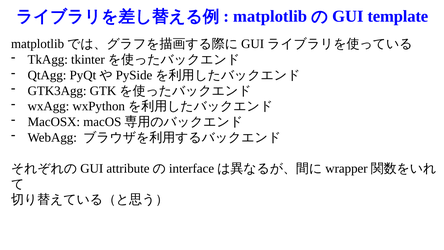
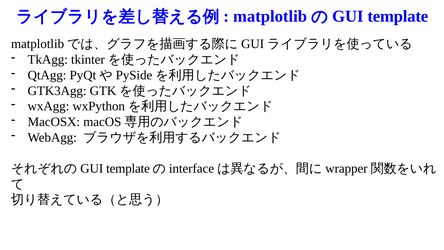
attribute: attribute -> template (128, 168)
